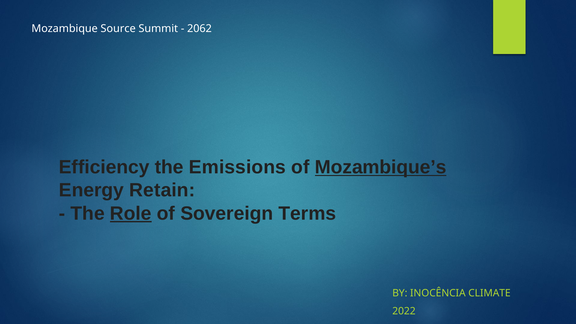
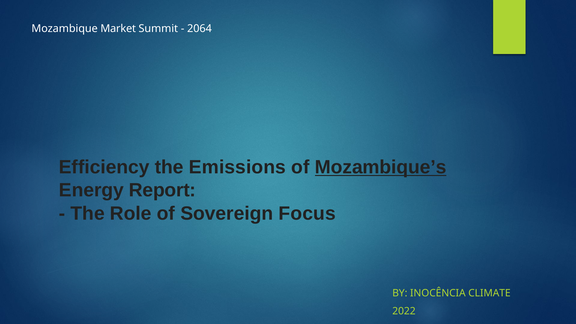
Source: Source -> Market (118, 29)
2062: 2062 -> 2064 (199, 29)
Retain: Retain -> Report (162, 190)
Role underline: present -> none (131, 213)
Terms: Terms -> Focus (307, 213)
